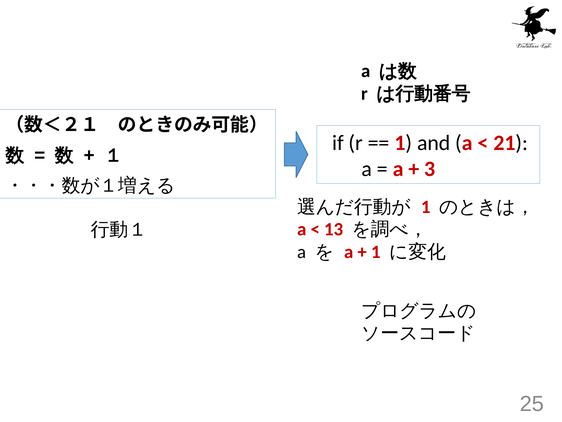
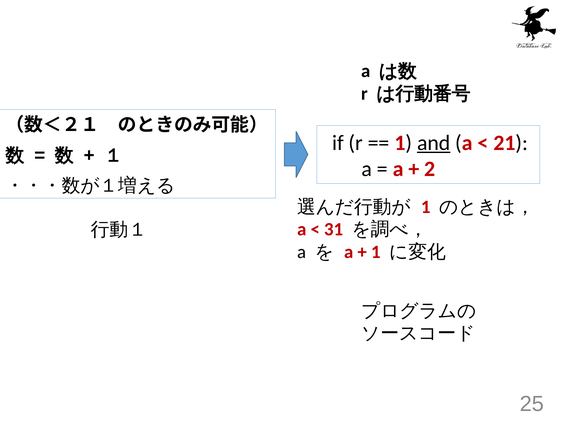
and underline: none -> present (434, 143)
3: 3 -> 2 (430, 169)
13: 13 -> 31 (334, 229)
